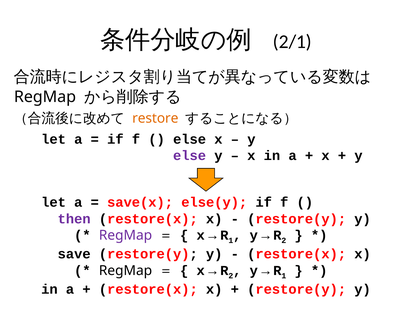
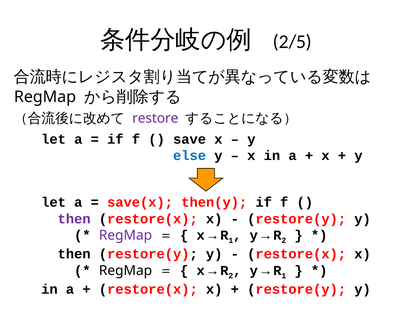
2/1: 2/1 -> 2/5 (292, 42)
restore colour: orange -> purple (155, 118)
else: else -> save (190, 139)
else colour: purple -> blue (190, 156)
else(y: else(y -> then(y (214, 202)
save: save -> then (74, 254)
